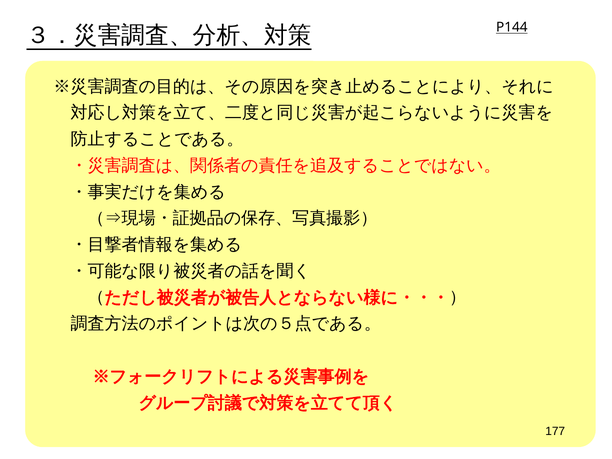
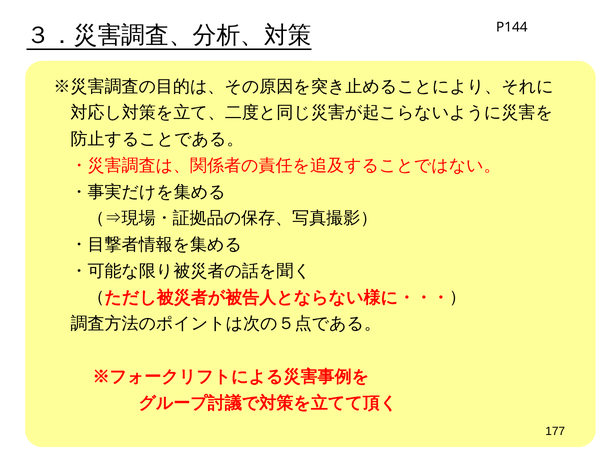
P144 underline: present -> none (512, 27)
